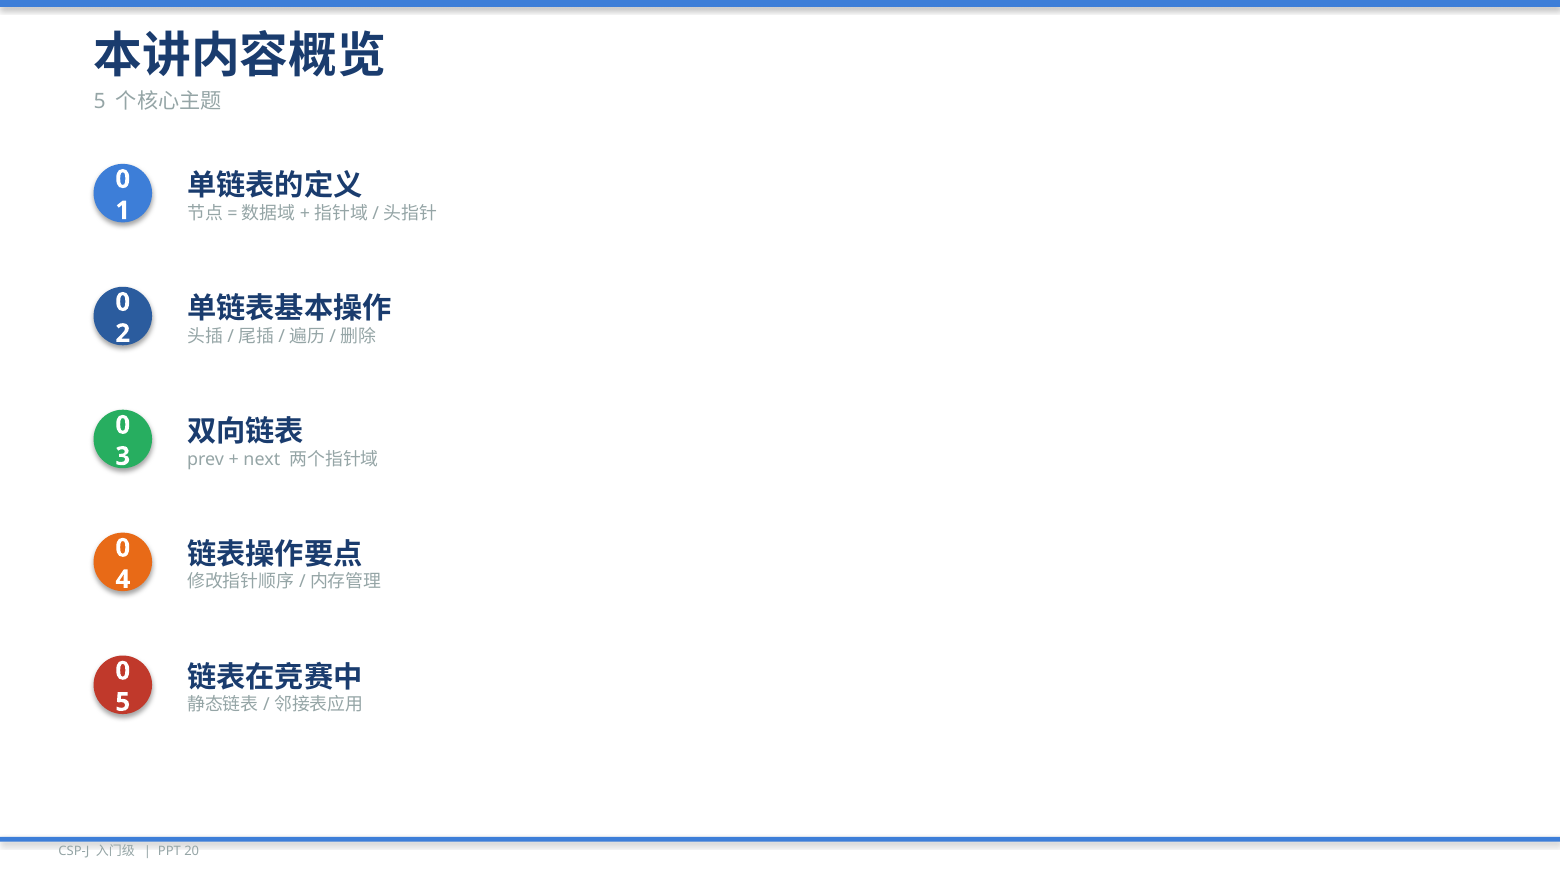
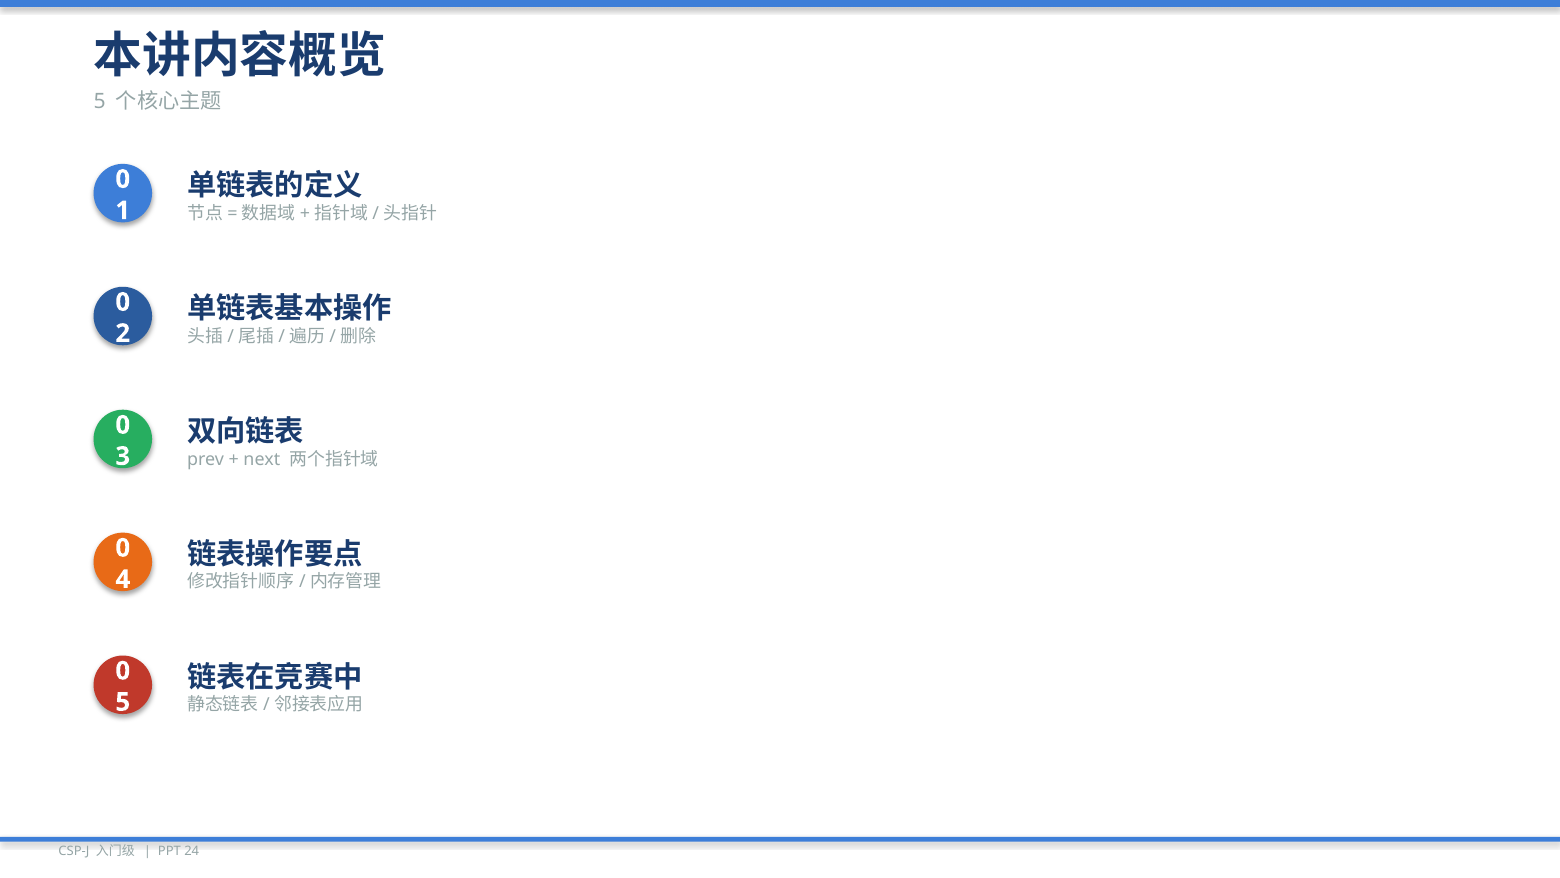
20: 20 -> 24 (192, 851)
